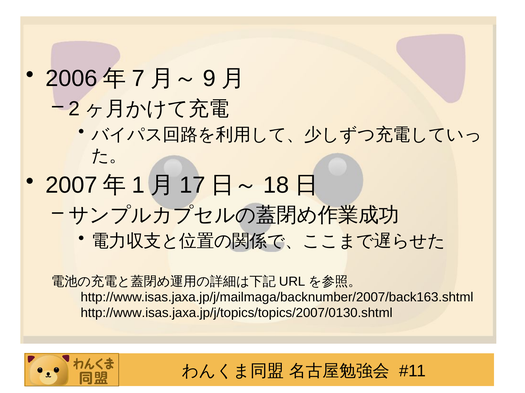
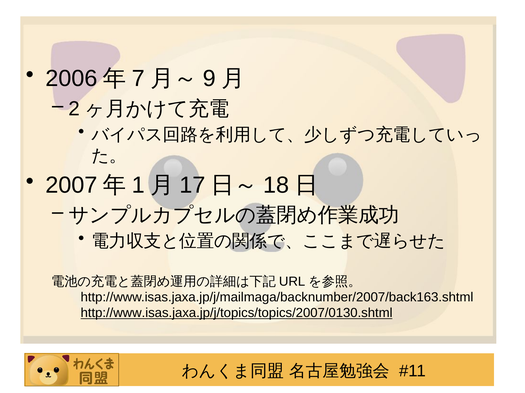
http://www.isas.jaxa.jp/j/topics/topics/2007/0130.shtml underline: none -> present (237, 314)
